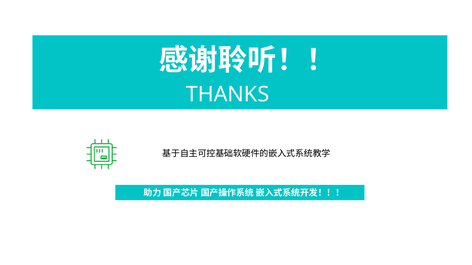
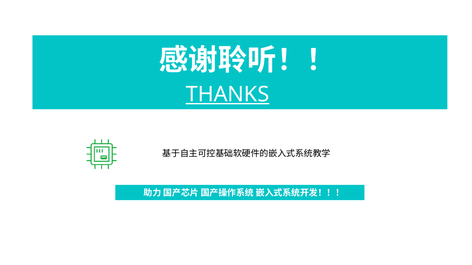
THANKS underline: none -> present (227, 95)
